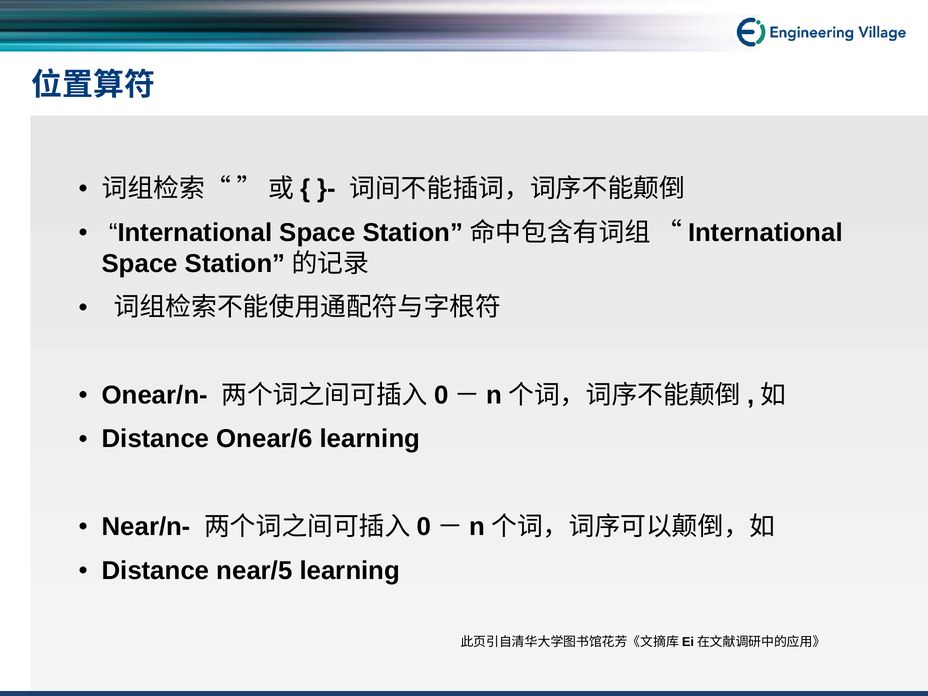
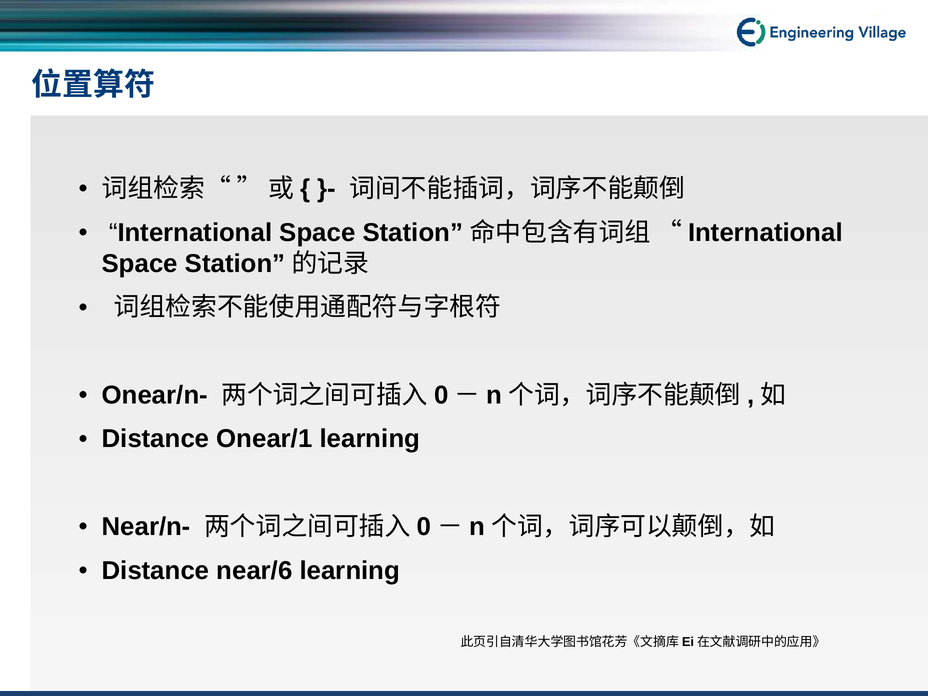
Onear/6: Onear/6 -> Onear/1 (264, 439)
near/5: near/5 -> near/6 (254, 571)
